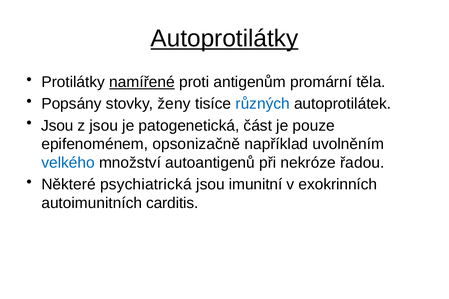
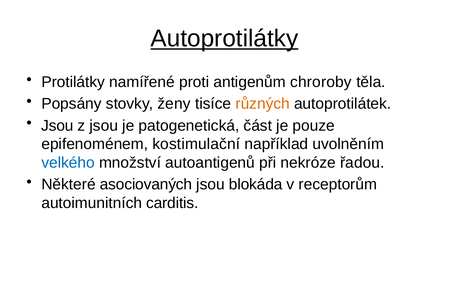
namířené underline: present -> none (142, 82)
promární: promární -> chroroby (321, 82)
různých colour: blue -> orange (263, 104)
opsonizačně: opsonizačně -> kostimulační (196, 144)
psychiatrická: psychiatrická -> asociovaných (146, 185)
imunitní: imunitní -> blokáda (256, 185)
exokrinních: exokrinních -> receptorům (338, 185)
